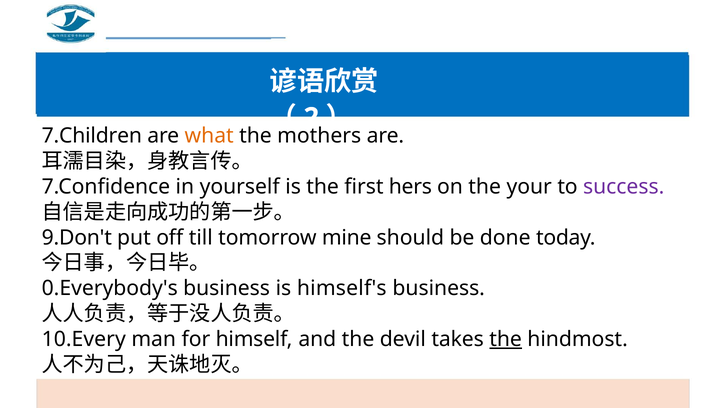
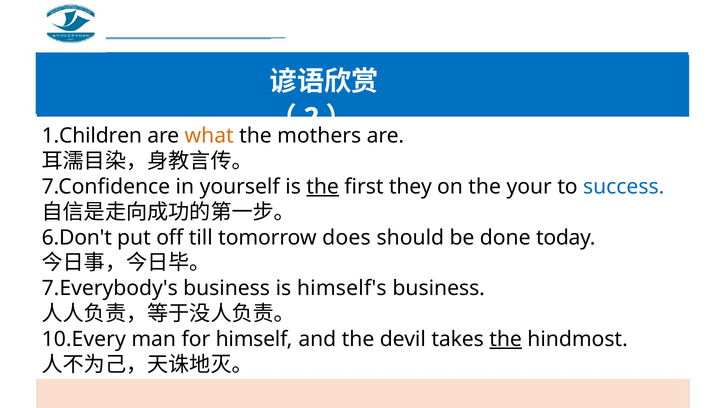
7.Children: 7.Children -> 1.Children (92, 136)
the underline: none -> present (323, 187)
hers: hers -> they (410, 187)
success colour: purple -> blue (624, 187)
9.Don't: 9.Don't -> 6.Don't (77, 237)
mine: mine -> does (346, 237)
0.Everybody's: 0.Everybody's -> 7.Everybody's (110, 288)
